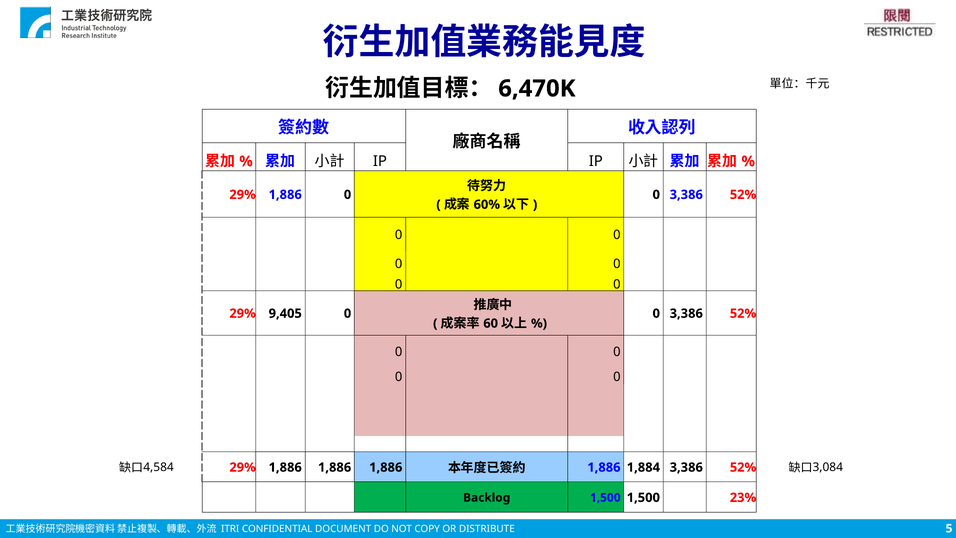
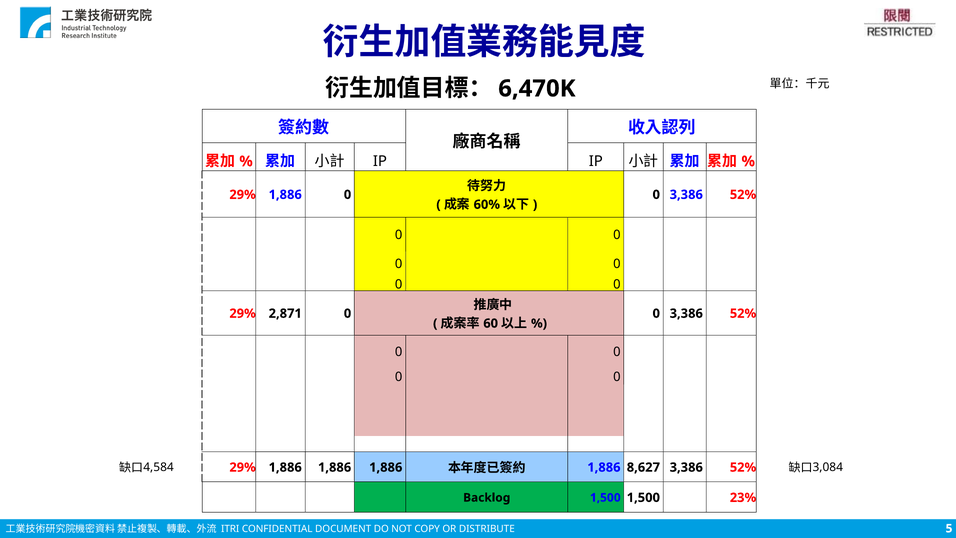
9,405: 9,405 -> 2,871 (285, 313)
1,884: 1,884 -> 8,627 (643, 467)
